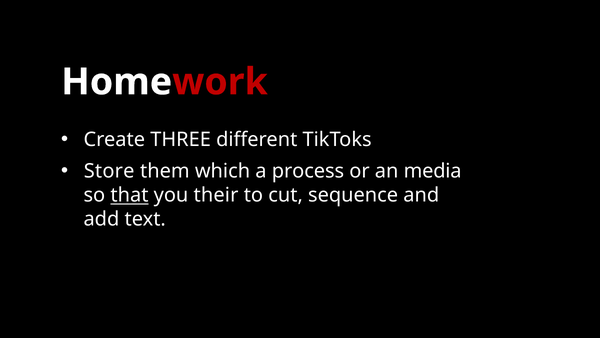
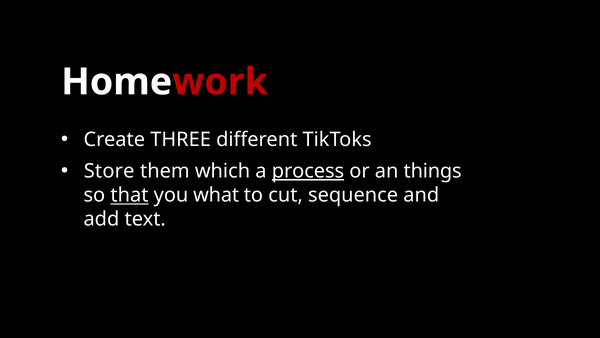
process underline: none -> present (308, 171)
media: media -> things (433, 171)
their: their -> what (216, 195)
